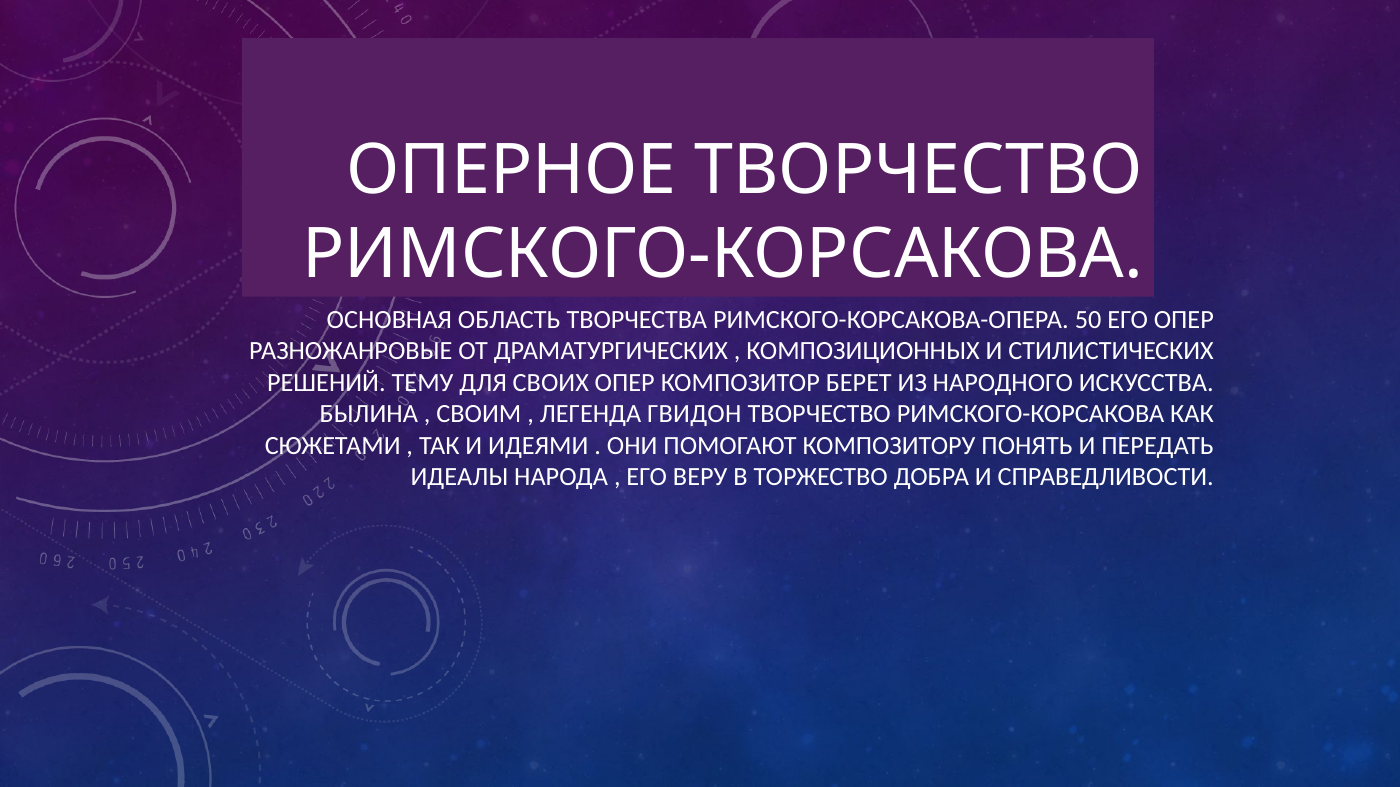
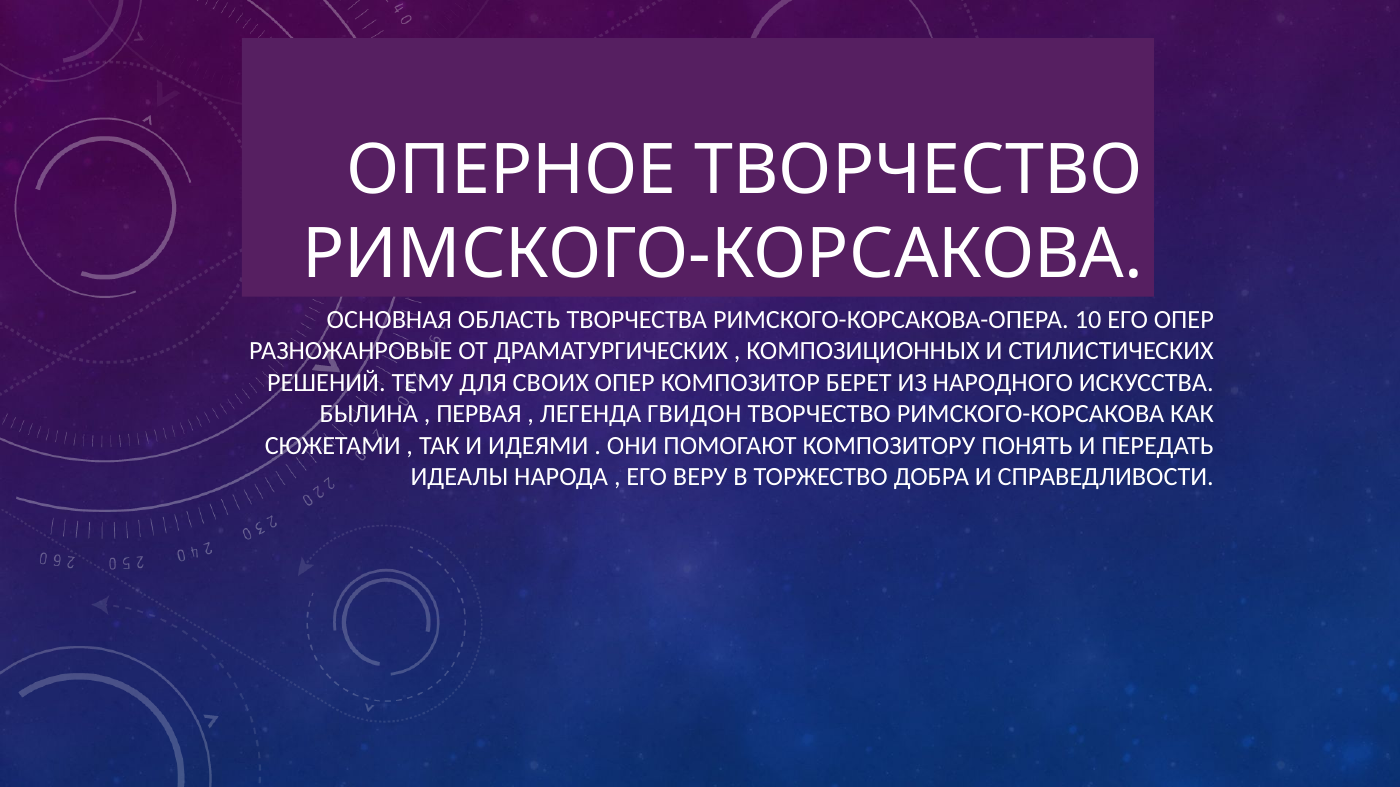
50: 50 -> 10 (1088, 320)
СВОИМ: СВОИМ -> ПЕРВАЯ (479, 414)
